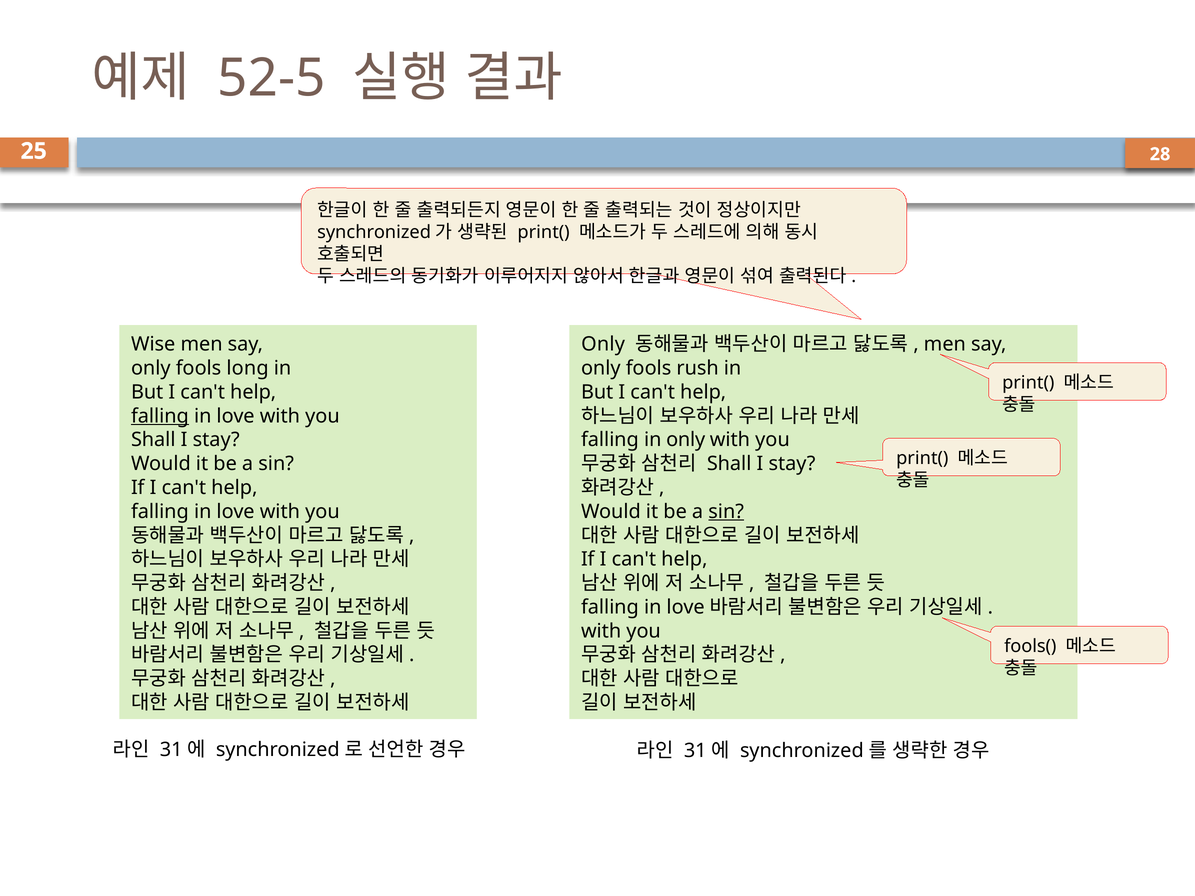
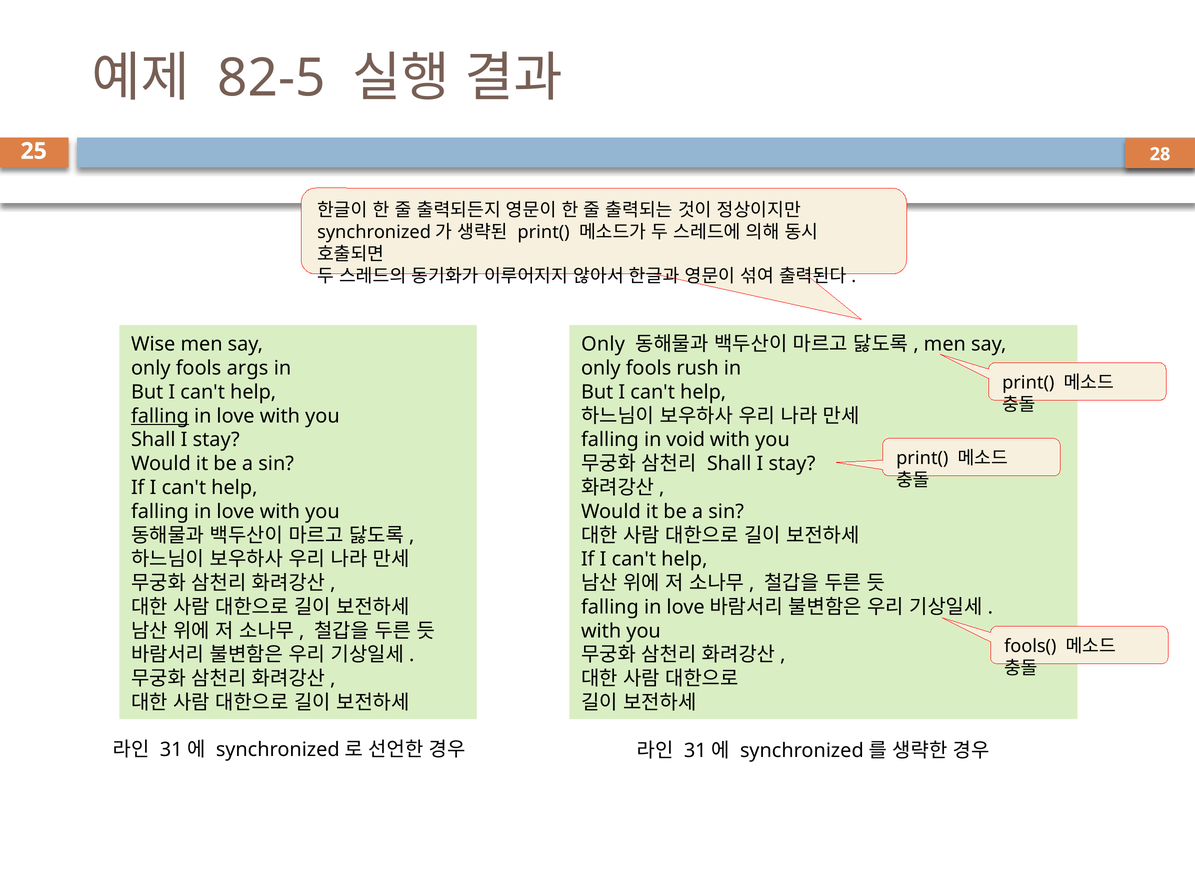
52-5: 52-5 -> 82-5 (271, 78)
long: long -> args (248, 368)
in only: only -> void (686, 440)
sin underline: present -> none (726, 512)
